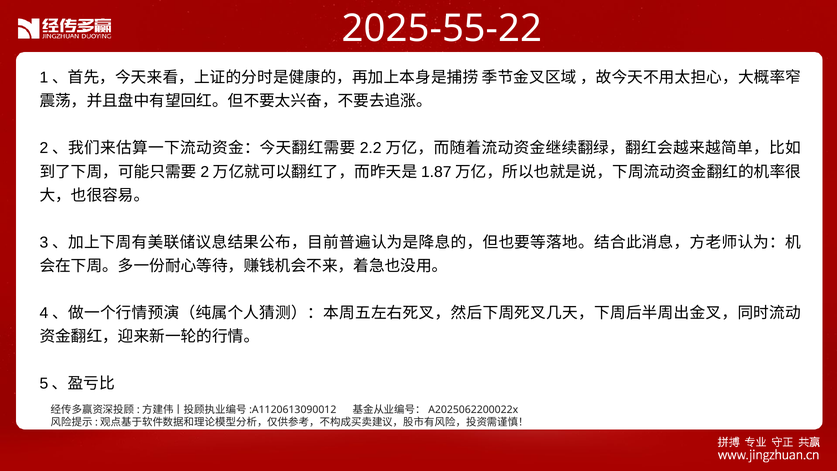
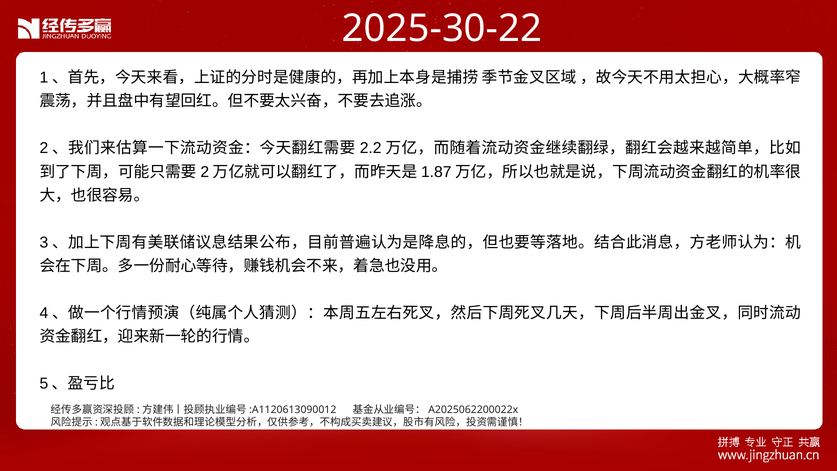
2025-55-22: 2025-55-22 -> 2025-30-22 (442, 29)
